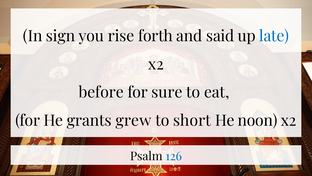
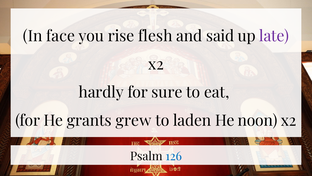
sign: sign -> face (60, 36)
forth: forth -> flesh (155, 36)
late colour: blue -> purple (274, 36)
before: before -> hardly (101, 92)
short: short -> laden (192, 120)
